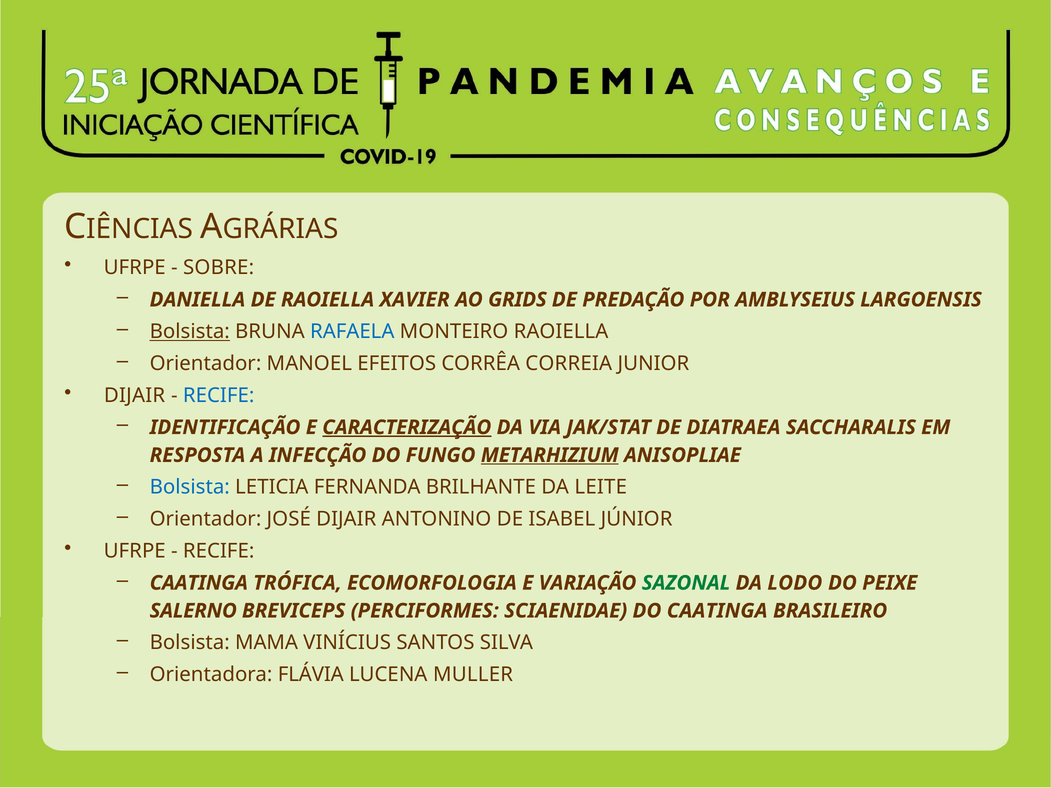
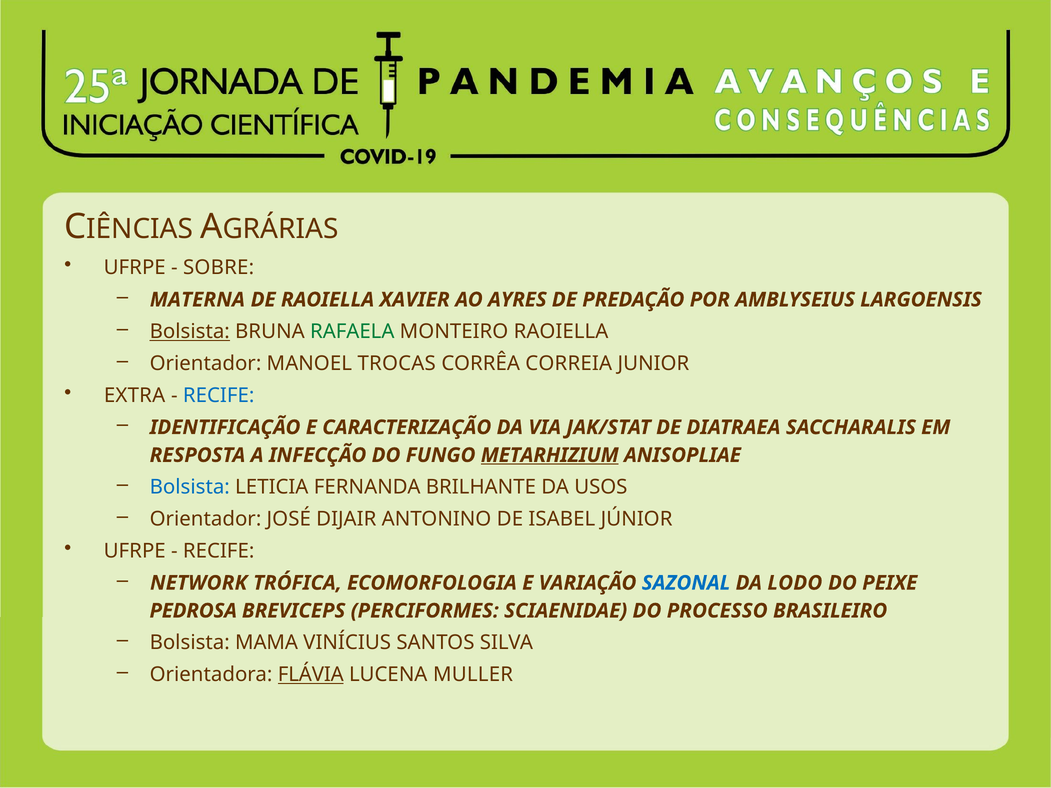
DANIELLA: DANIELLA -> MATERNA (197, 300)
GRIDS: GRIDS -> AYRES (517, 300)
RAFAELA colour: blue -> green (352, 332)
EFEITOS: EFEITOS -> TROCAS (397, 364)
DIJAIR: DIJAIR -> EXTRA (135, 396)
CARACTERIZAÇÃO underline: present -> none (407, 428)
LEITE: LEITE -> USOS (601, 487)
CAATINGA: CAATINGA -> NETWORK (199, 583)
SAZONAL colour: green -> blue (686, 583)
SALERNO: SALERNO -> PEDROSA (193, 611)
DO CAATINGA: CAATINGA -> PROCESSO (717, 611)
FLÁVIA underline: none -> present (311, 675)
